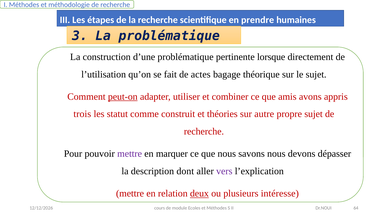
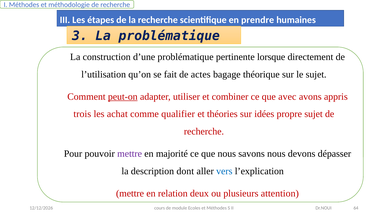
amis: amis -> avec (287, 97)
statut: statut -> achat (117, 114)
construit: construit -> qualifier (178, 114)
autre: autre -> idées (264, 114)
marquer: marquer -> majorité (172, 154)
vers colour: purple -> blue (224, 171)
deux underline: present -> none (199, 194)
intéresse: intéresse -> attention (280, 194)
